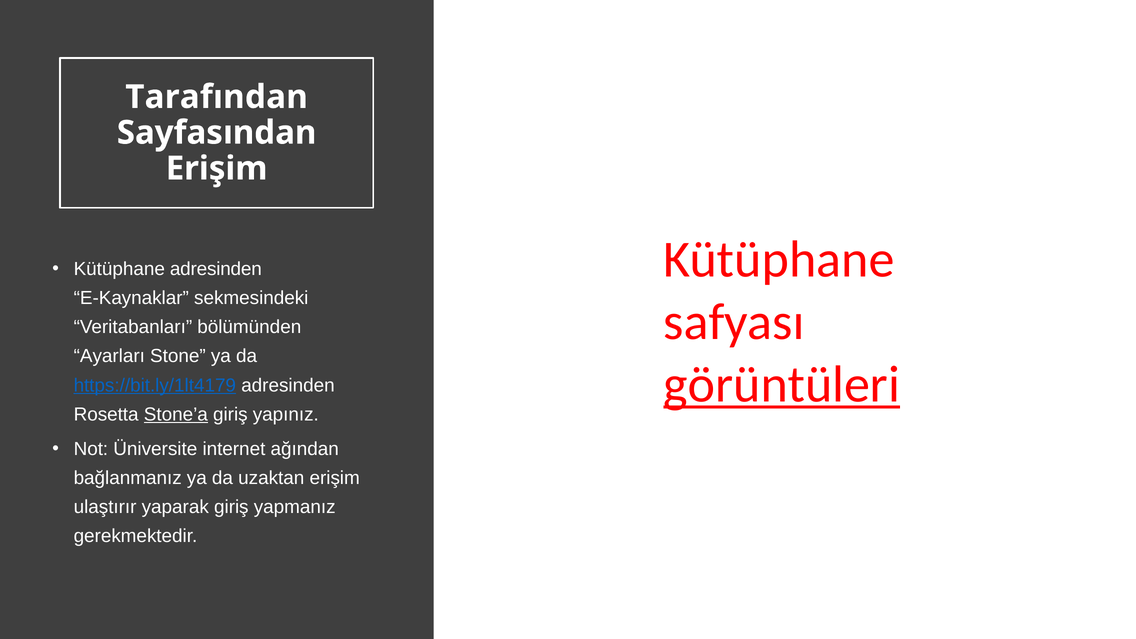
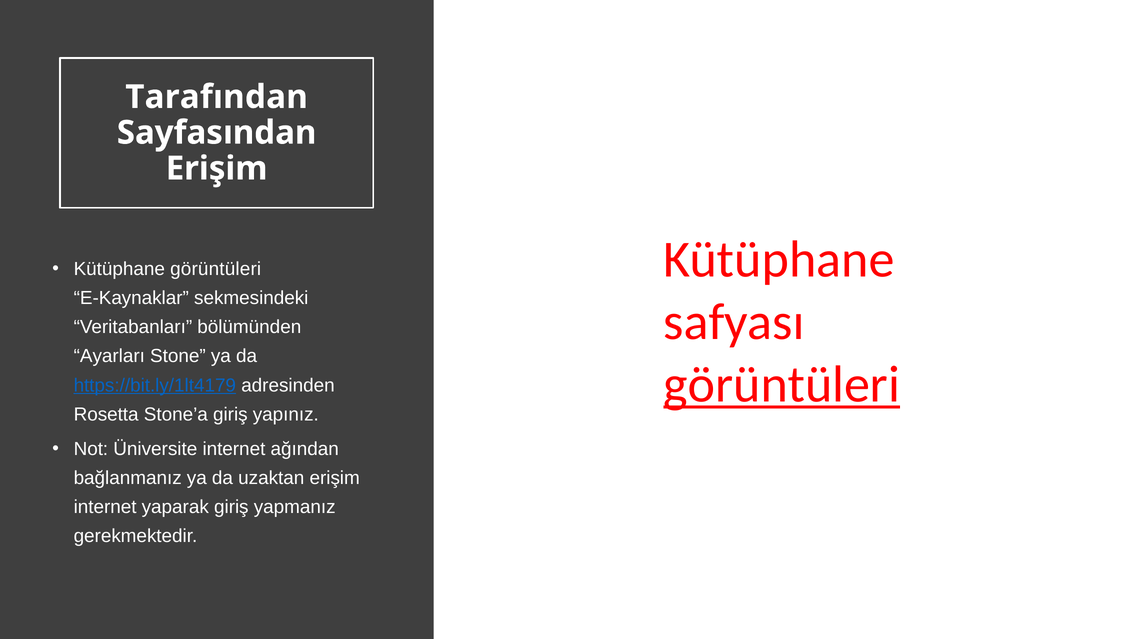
Kütüphane adresinden: adresinden -> görüntüleri (216, 269)
Stone’a underline: present -> none (176, 414)
ulaştırır: ulaştırır -> internet (105, 507)
